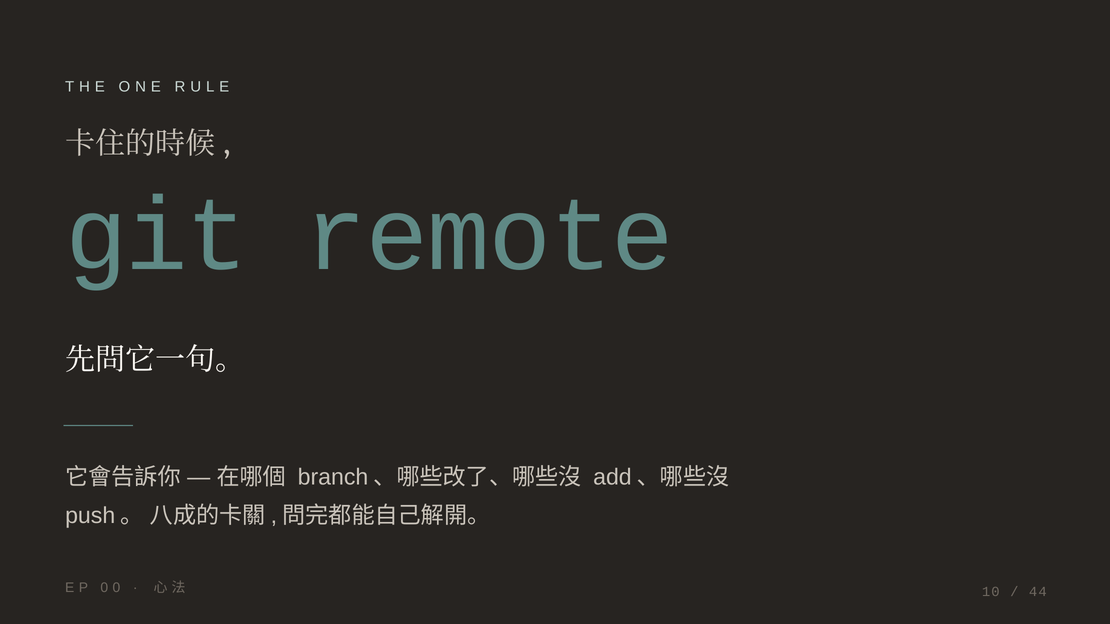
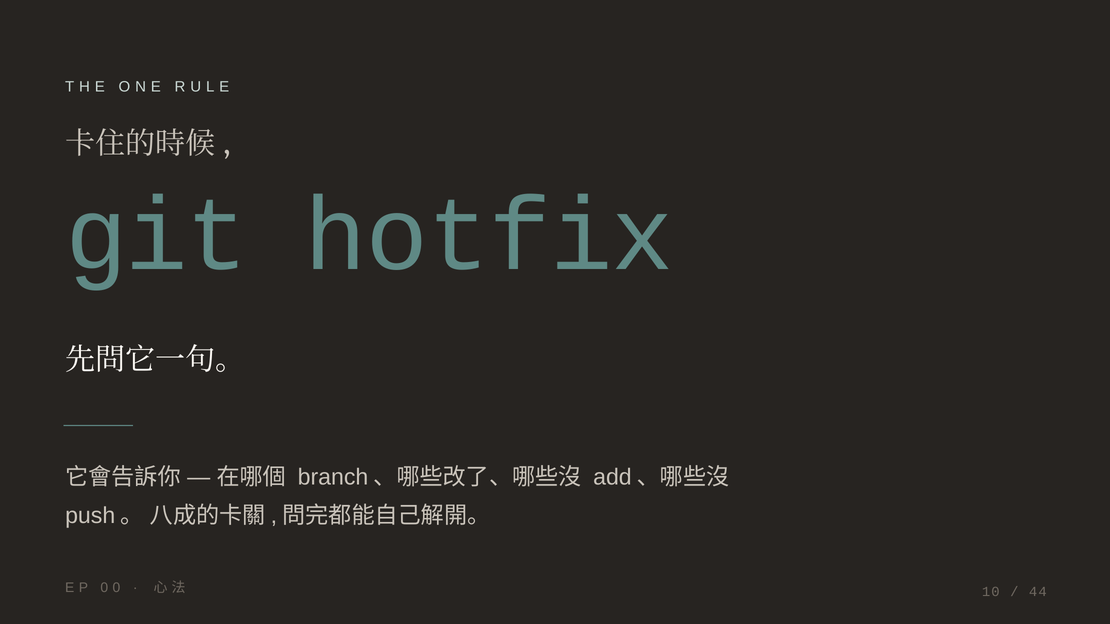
remote: remote -> hotfix (489, 235)
